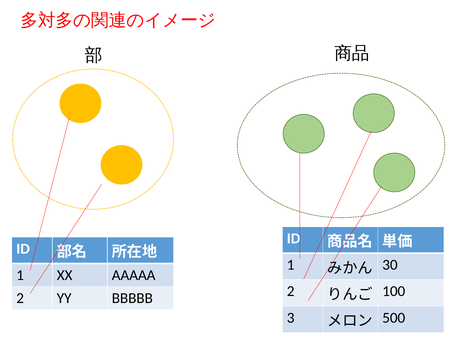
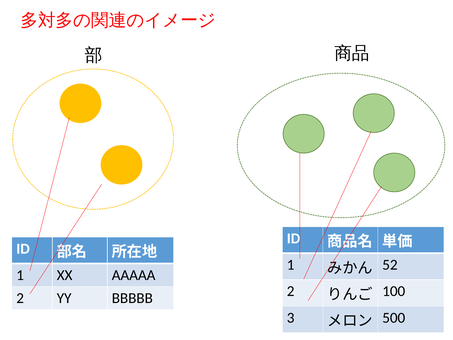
30: 30 -> 52 (390, 265)
